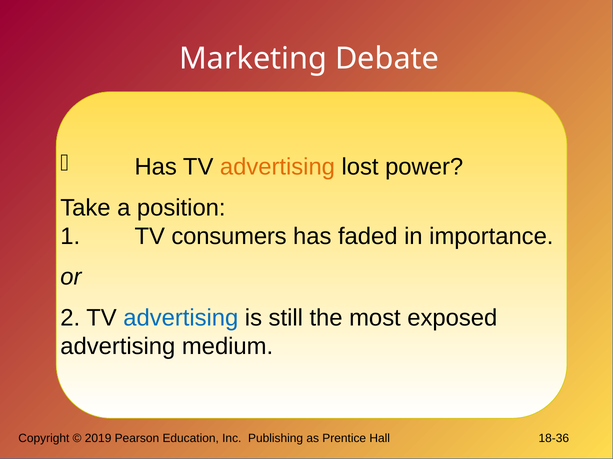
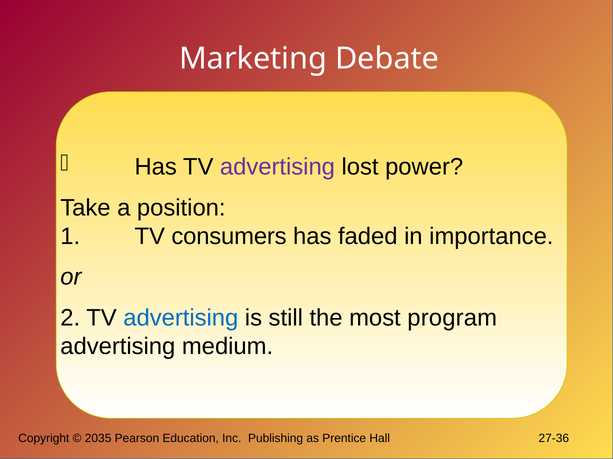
advertising colour: orange -> purple (277, 167)
exposed: exposed -> program (452, 318)
2019: 2019 -> 2035 (98, 439)
18-36: 18-36 -> 27-36 (554, 439)
